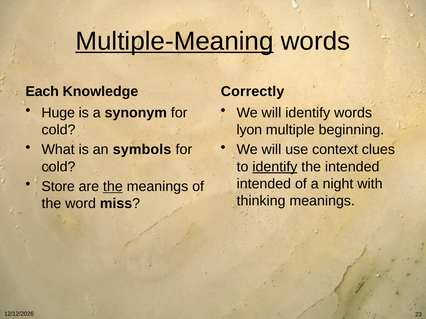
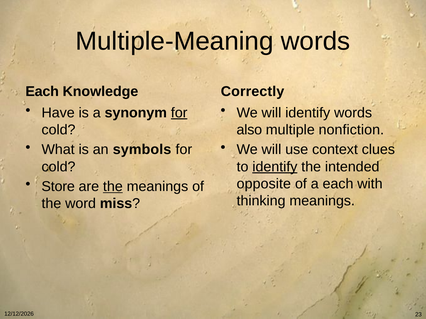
Multiple-Meaning underline: present -> none (175, 41)
Huge: Huge -> Have (58, 113)
for underline: none -> present (179, 113)
lyon: lyon -> also (249, 130)
beginning: beginning -> nonfiction (351, 130)
intended: intended -> opposite (264, 184)
a night: night -> each (338, 184)
